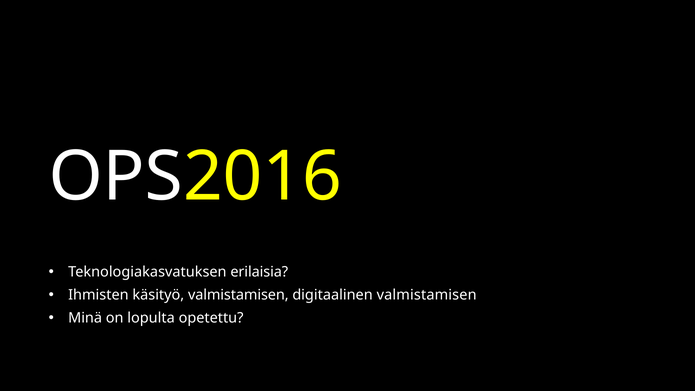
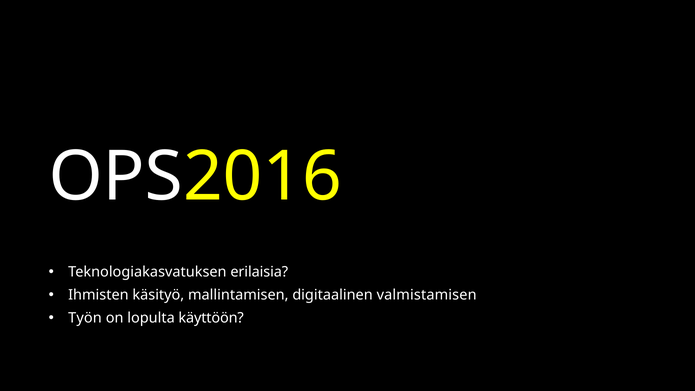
käsityö valmistamisen: valmistamisen -> mallintamisen (238, 295)
Minä: Minä -> Työn (85, 318)
opetettu: opetettu -> käyttöön (211, 318)
